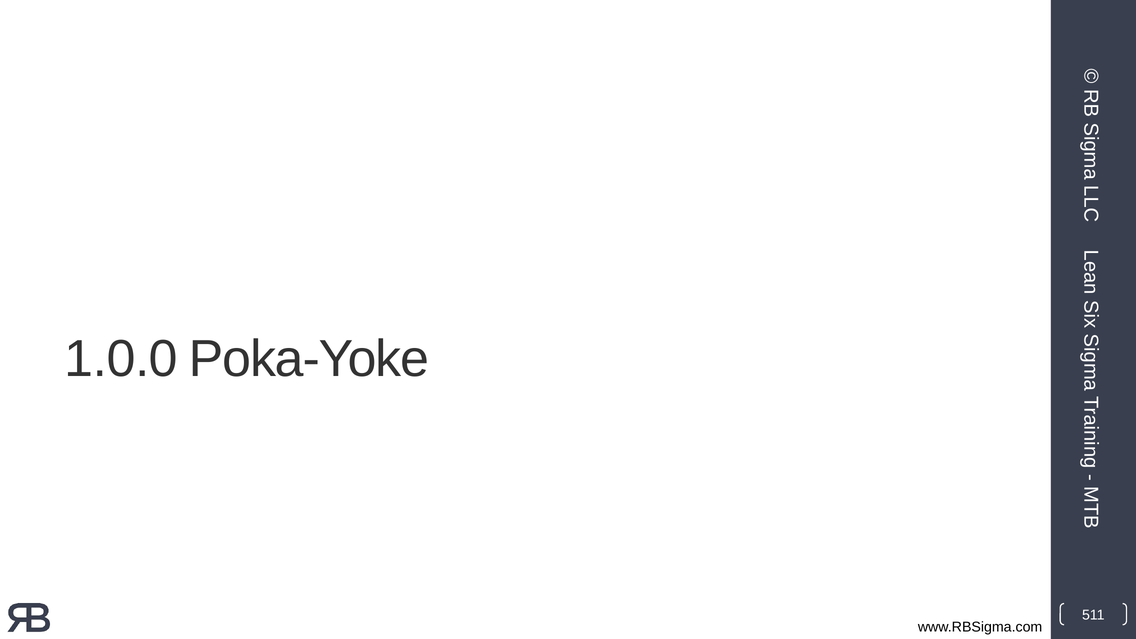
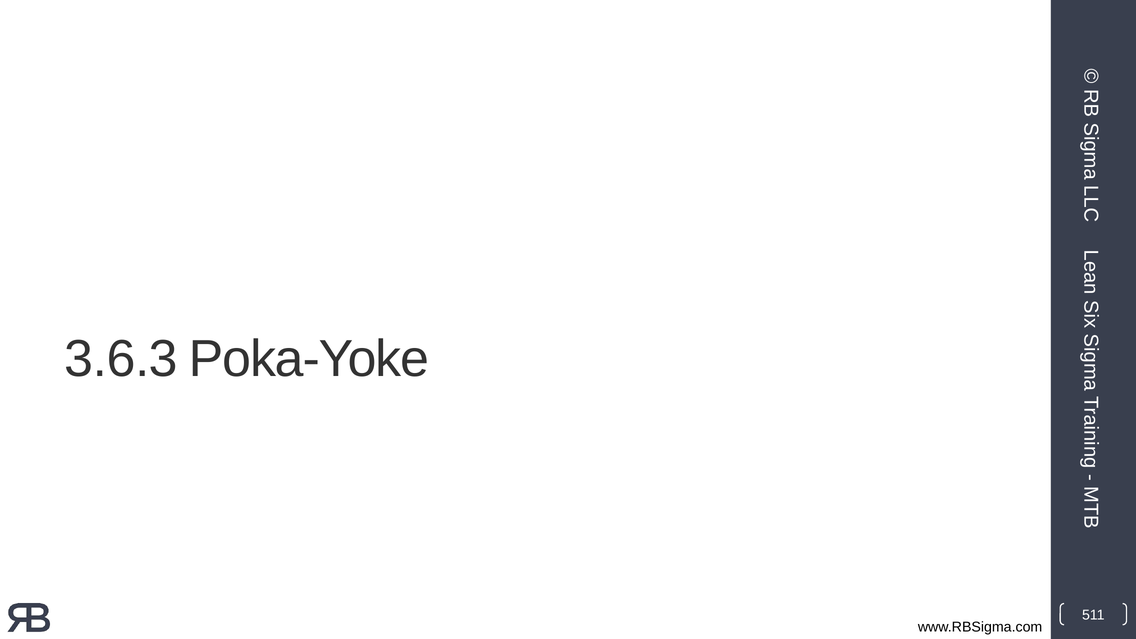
1.0.0: 1.0.0 -> 3.6.3 (121, 359)
